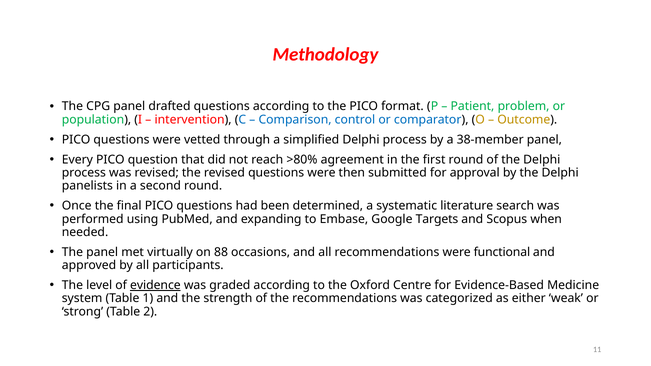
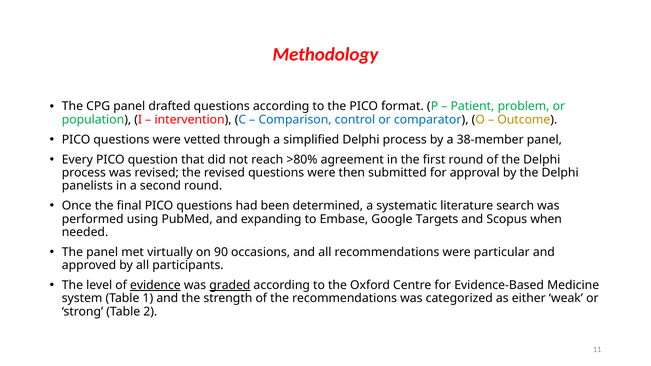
88: 88 -> 90 (221, 252)
functional: functional -> particular (502, 252)
graded underline: none -> present (230, 285)
